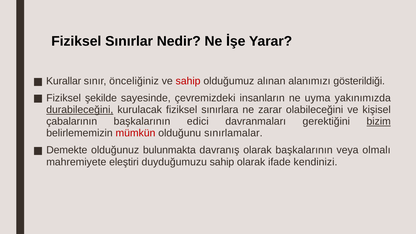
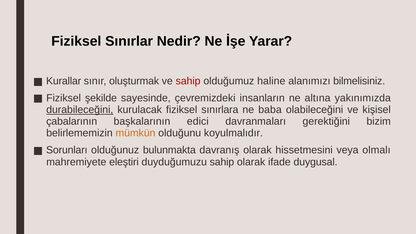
önceliğiniz: önceliğiniz -> oluşturmak (134, 81)
alınan: alınan -> haline (271, 81)
gösterildiği: gösterildiği -> bilmelisiniz (359, 81)
uyma: uyma -> altına (318, 98)
zarar: zarar -> baba (270, 110)
bizim underline: present -> none (379, 122)
mümkün colour: red -> orange (135, 133)
sınırlamalar: sınırlamalar -> koyulmalıdır (233, 133)
Demekte: Demekte -> Sorunları (67, 150)
olarak başkalarının: başkalarının -> hissetmesini (304, 150)
kendinizi: kendinizi -> duygusal (316, 162)
